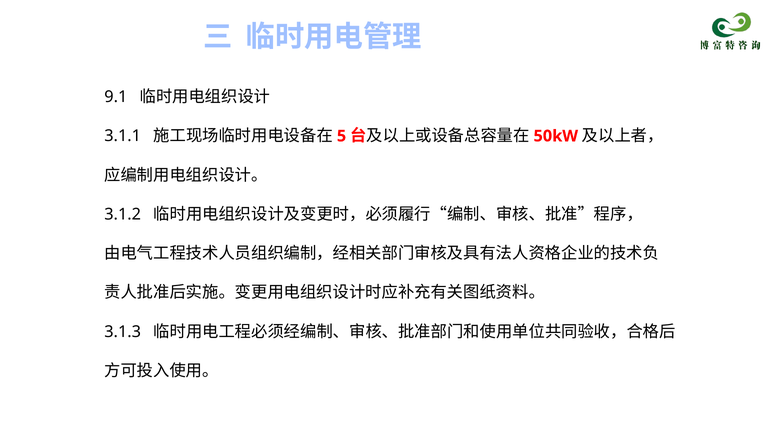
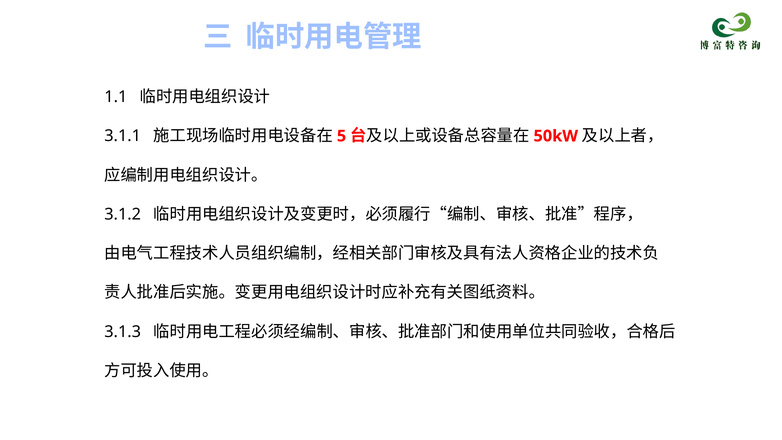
9.1: 9.1 -> 1.1 (116, 97)
